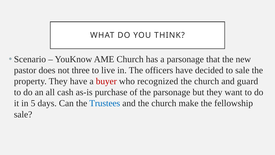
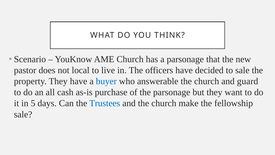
three: three -> local (81, 70)
buyer colour: red -> blue (106, 81)
recognized: recognized -> answerable (158, 81)
